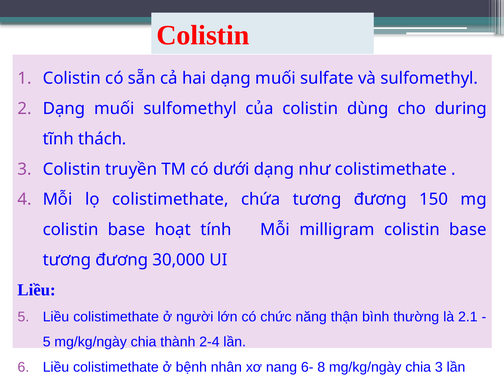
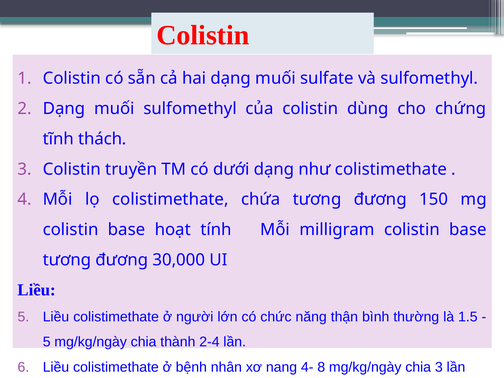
during: during -> chứng (461, 109)
2.1: 2.1 -> 1.5 (468, 317)
6-: 6- -> 4- (307, 367)
